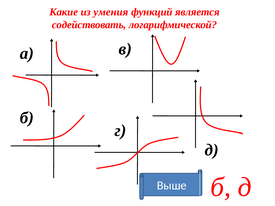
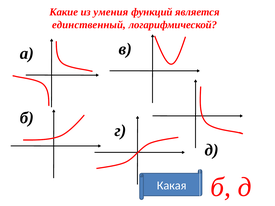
содействовать: содействовать -> единственный (89, 25)
Выше: Выше -> Какая (172, 186)
